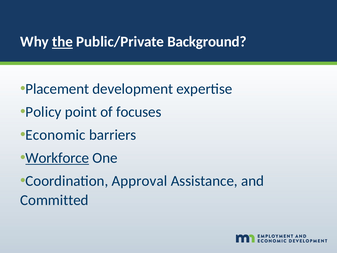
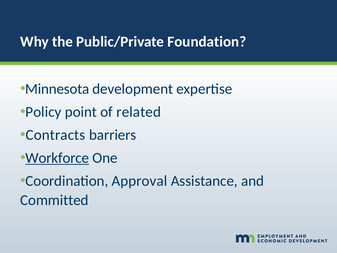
the underline: present -> none (62, 42)
Background: Background -> Foundation (207, 42)
Placement: Placement -> Minnesota (57, 89)
focuses: focuses -> related (139, 112)
Economic: Economic -> Contracts (55, 135)
